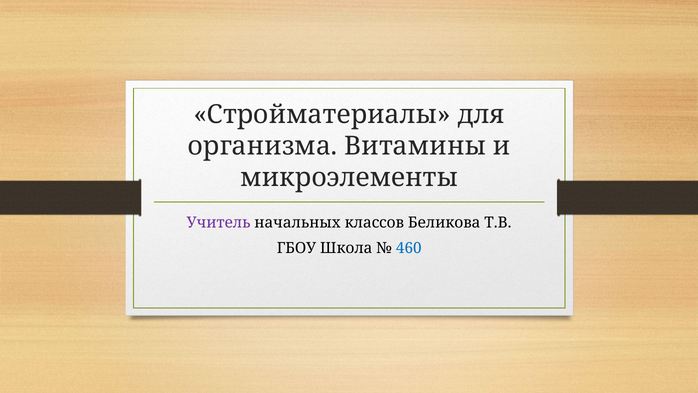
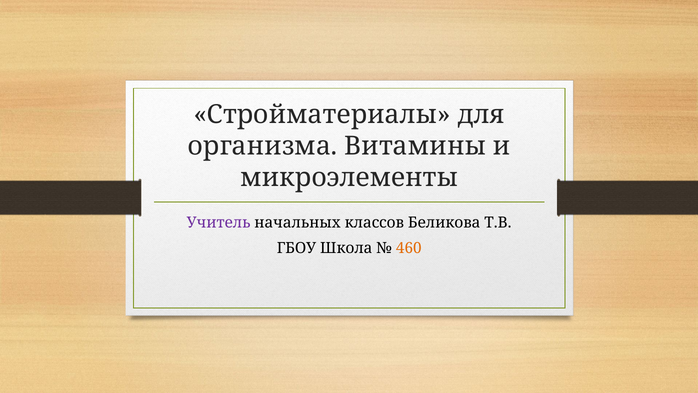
460 colour: blue -> orange (409, 248)
